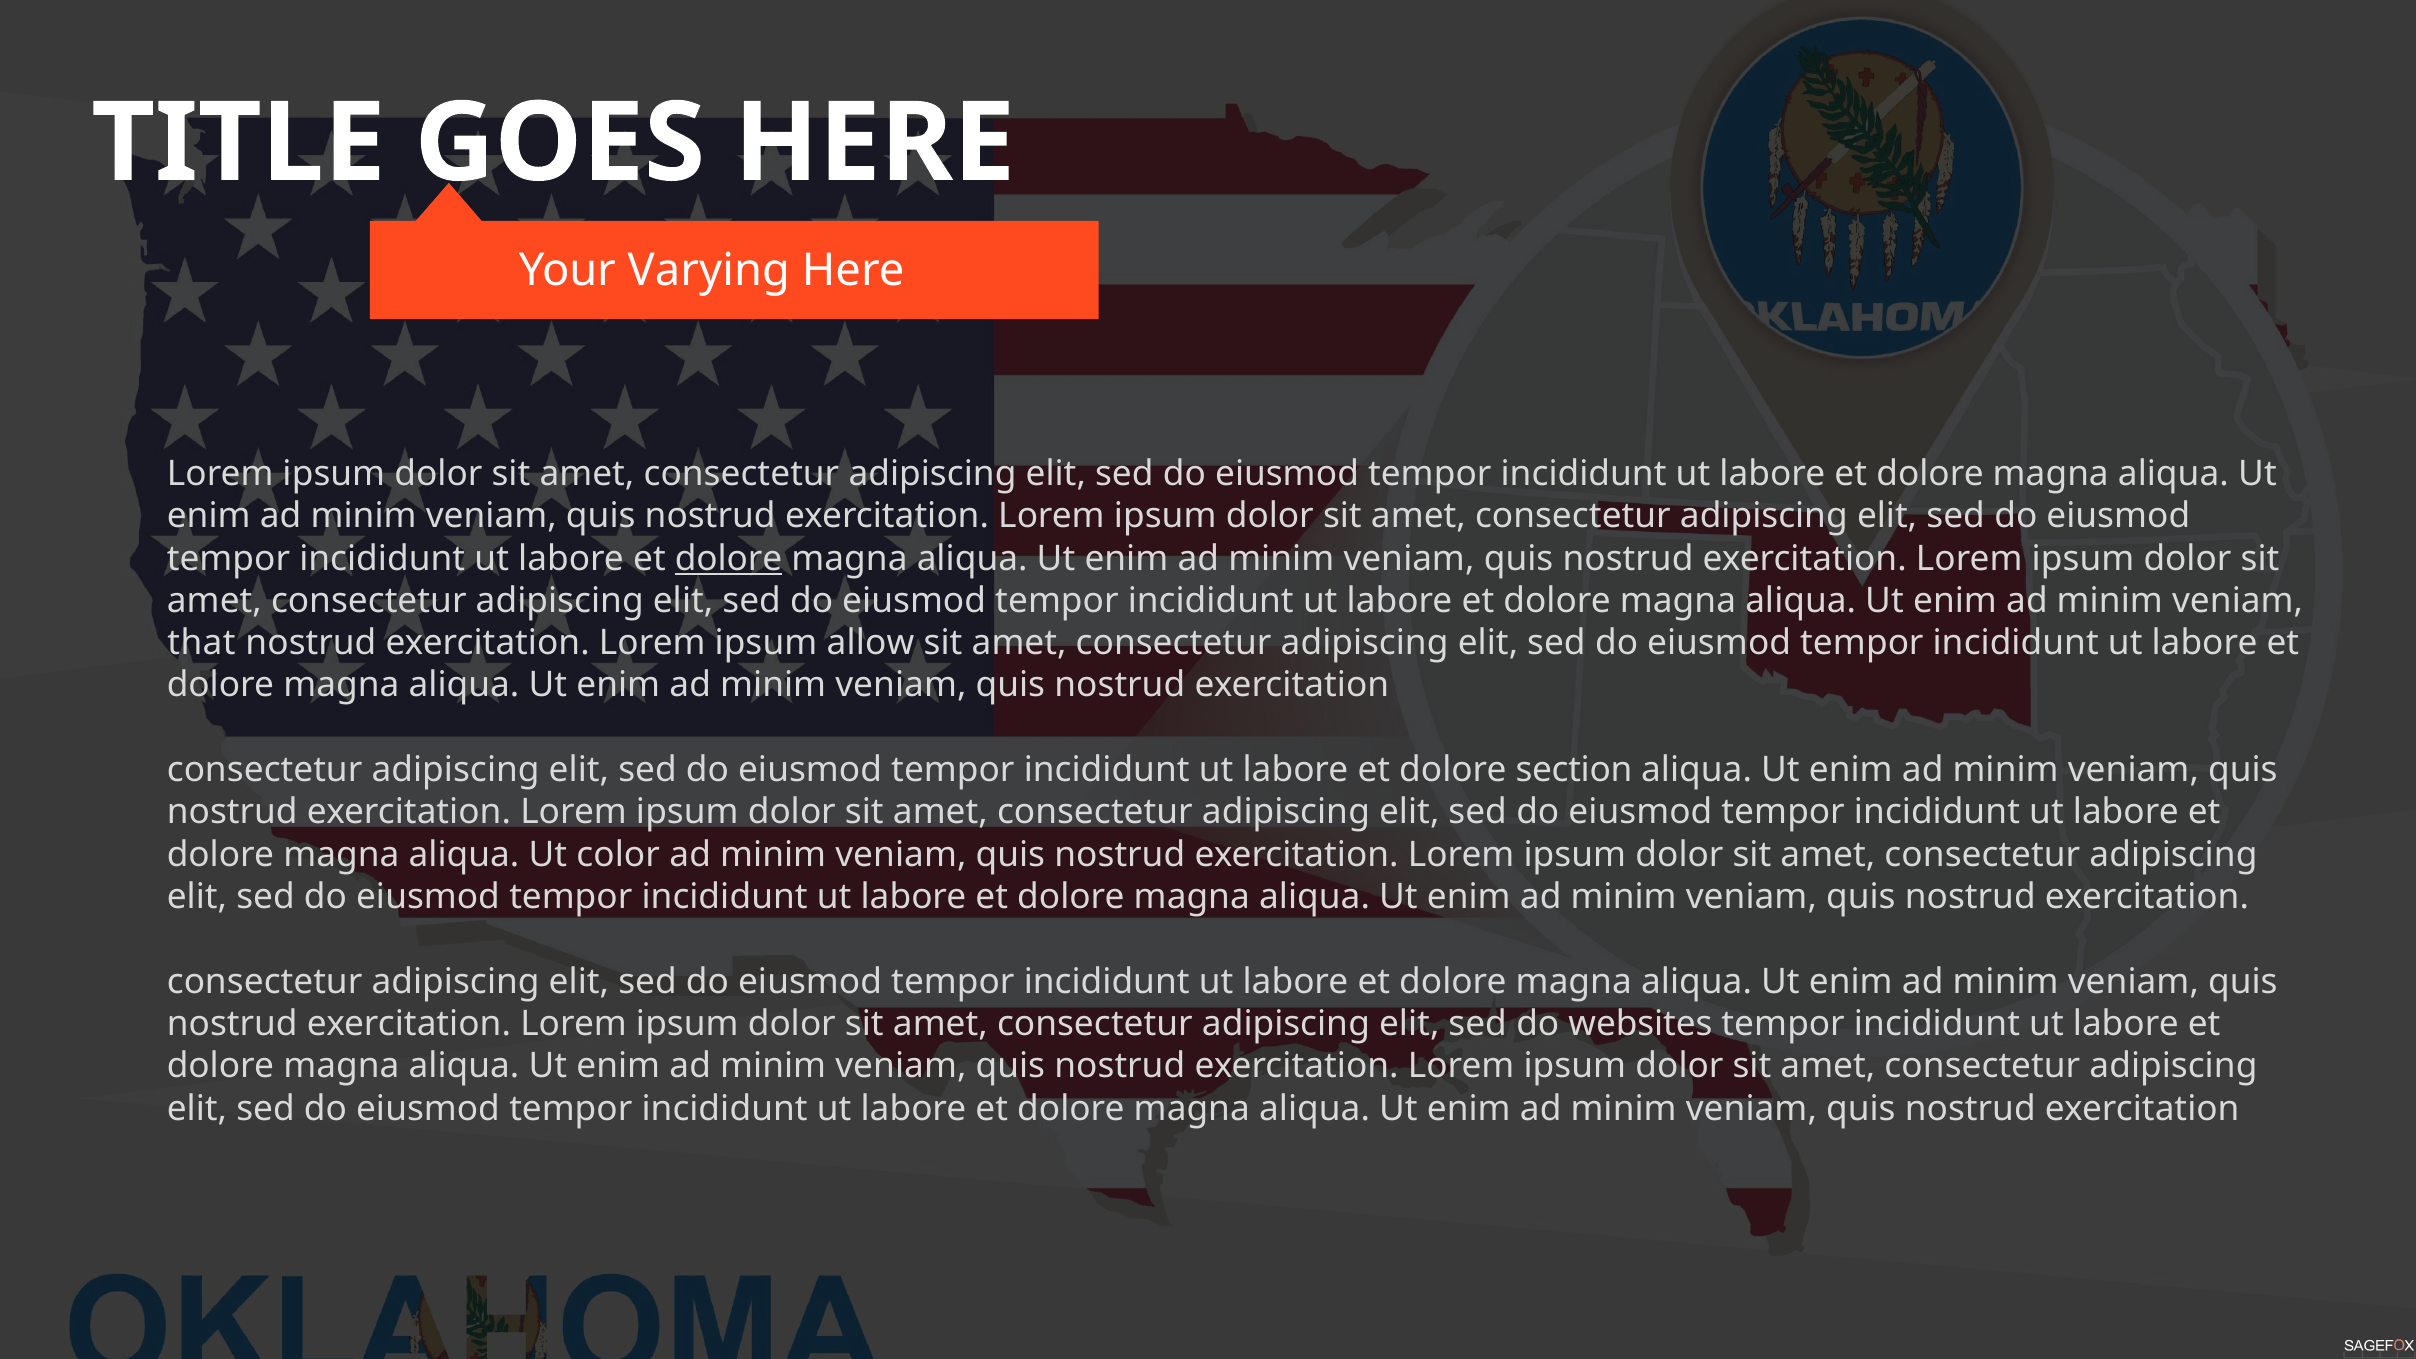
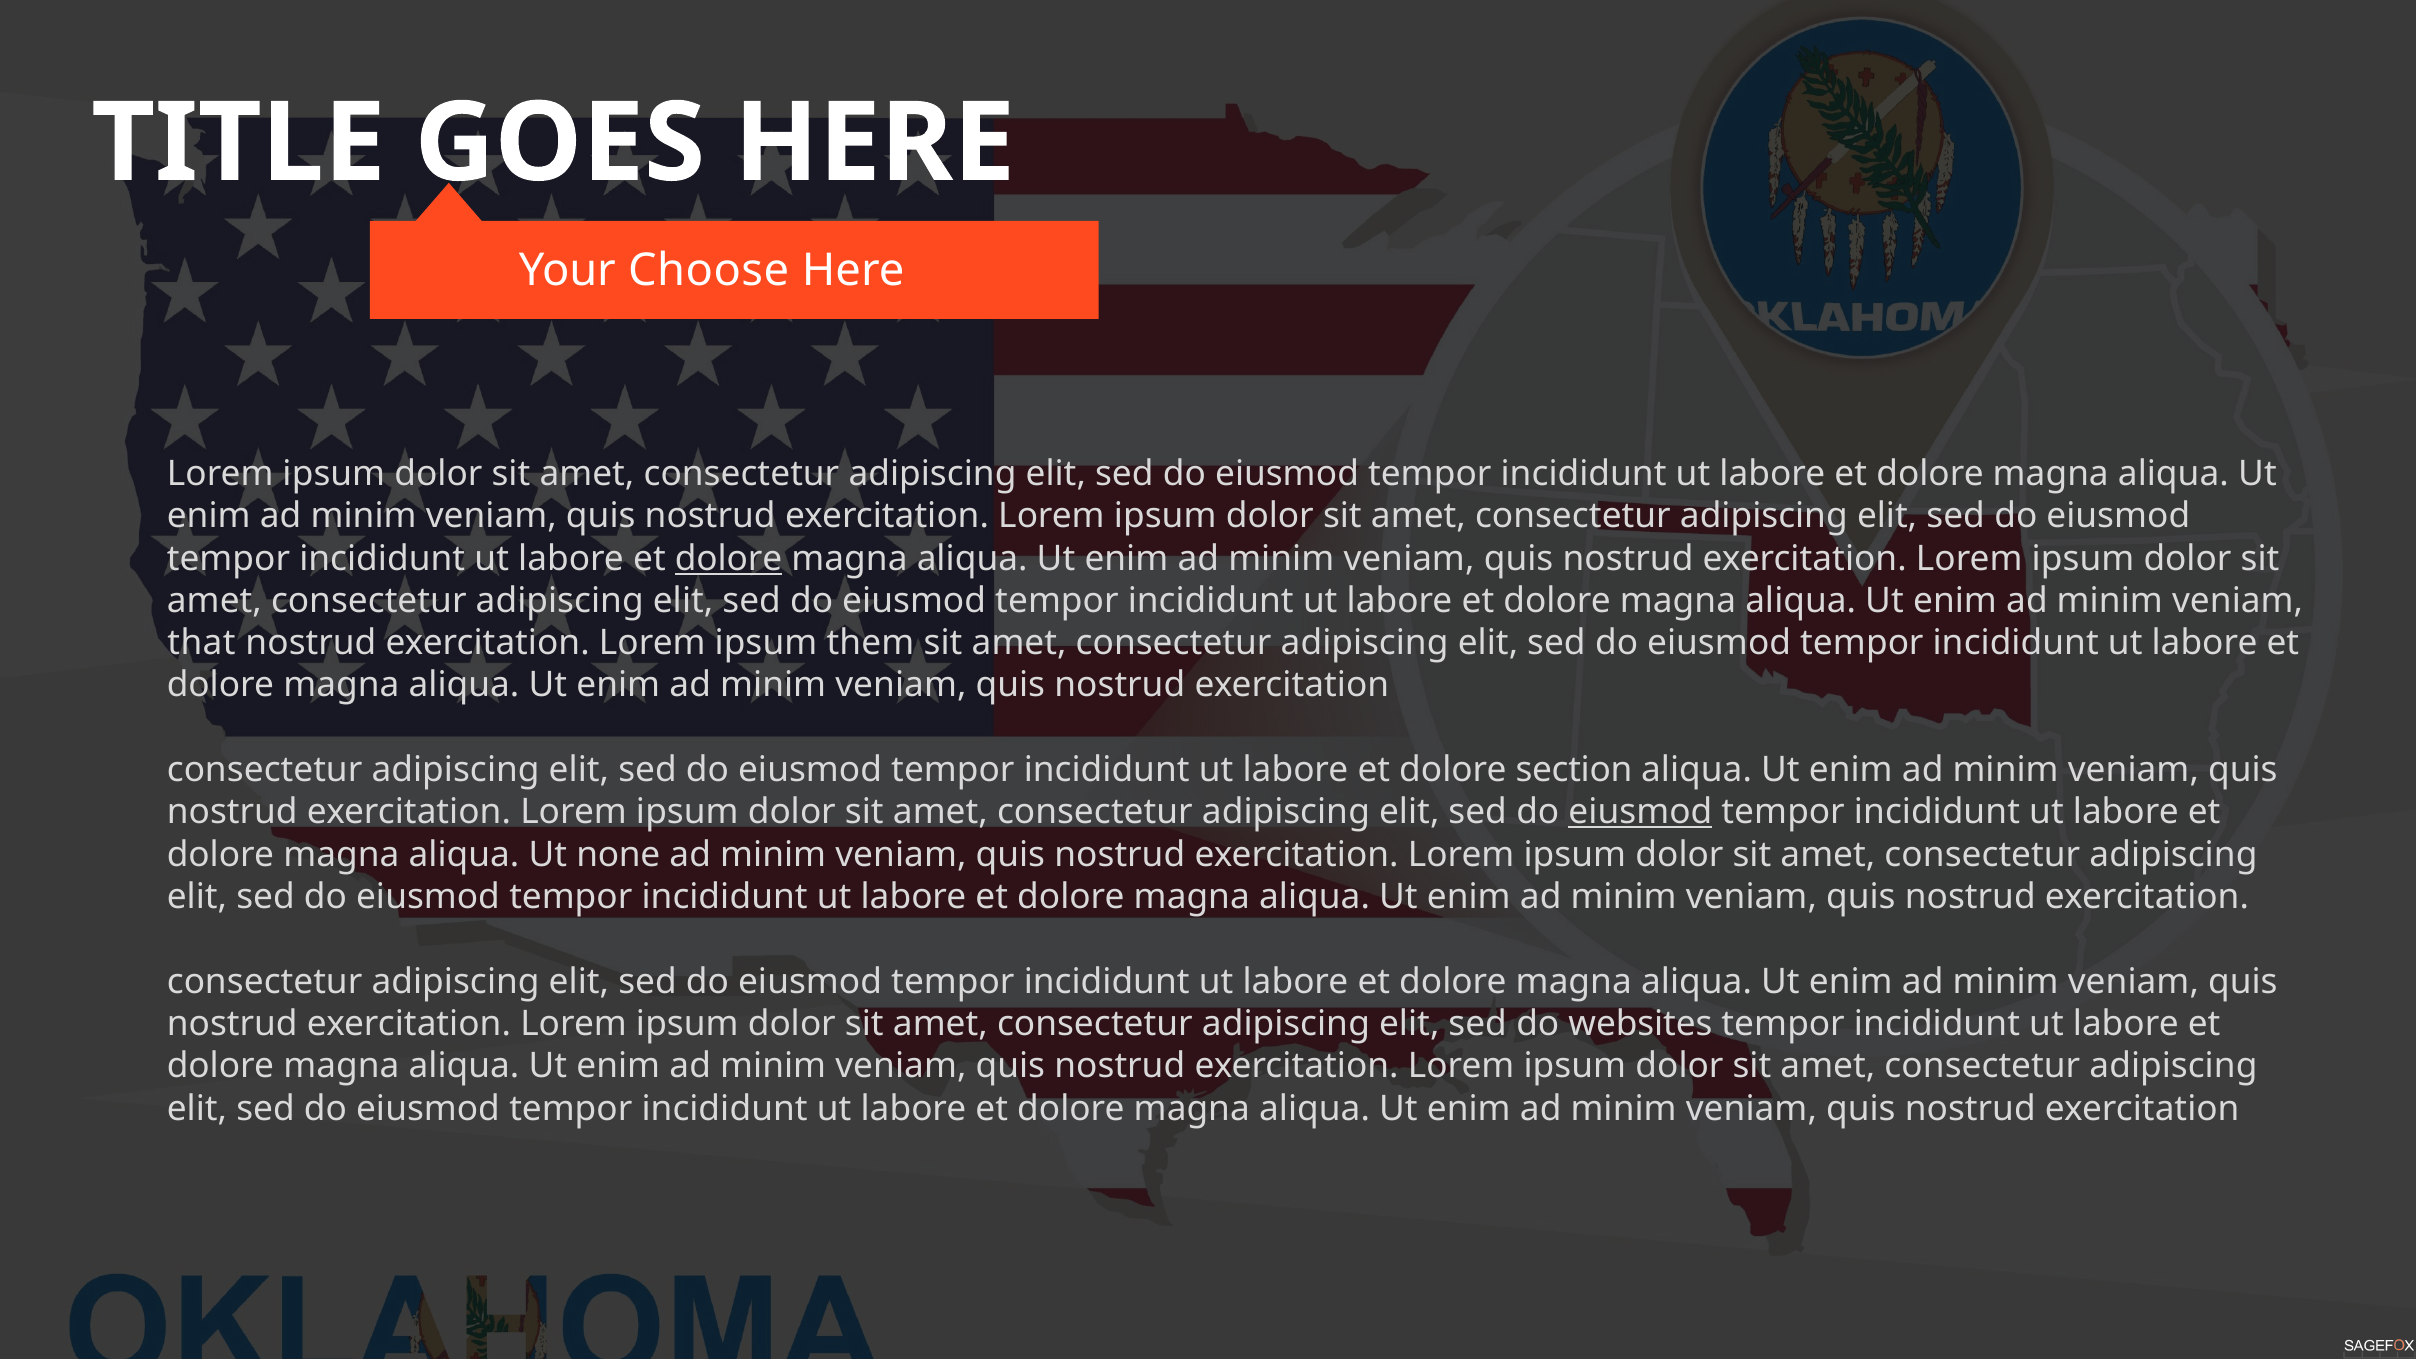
Varying: Varying -> Choose (709, 270)
allow: allow -> them (870, 643)
eiusmod underline: none -> present (1640, 812)
color: color -> none (618, 855)
